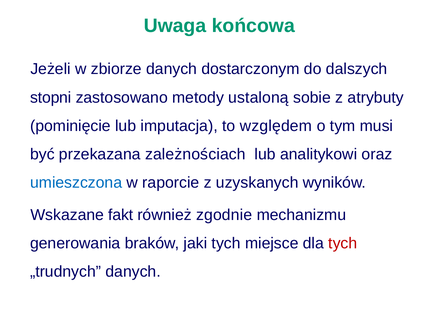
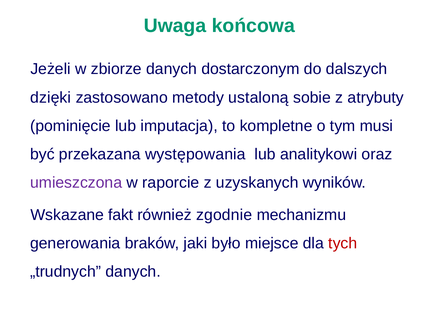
stopni: stopni -> dzięki (51, 97)
względem: względem -> kompletne (276, 126)
zależnościach: zależnościach -> występowania (195, 154)
umieszczona colour: blue -> purple (76, 183)
jaki tych: tych -> było (226, 243)
